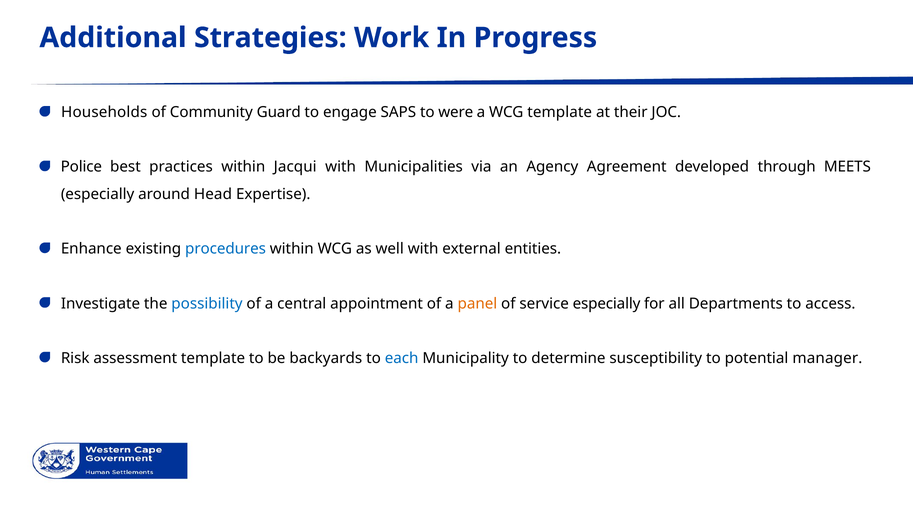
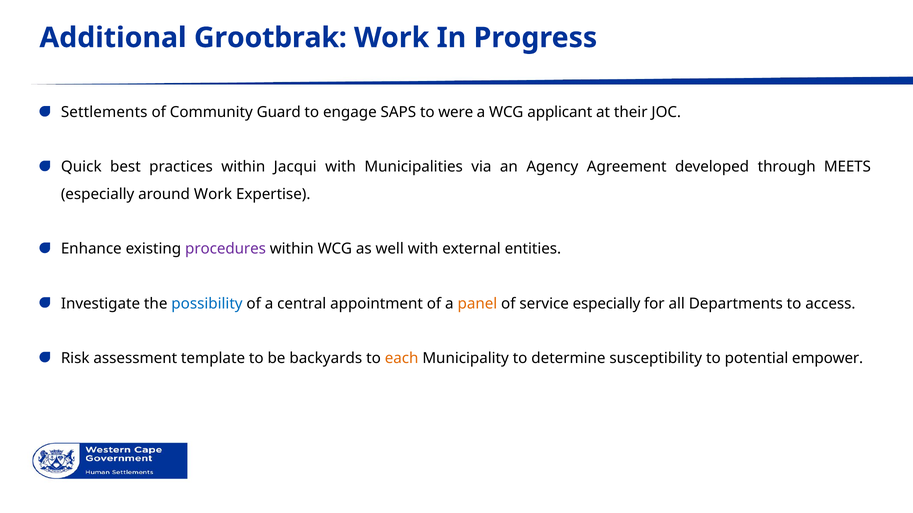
Strategies: Strategies -> Grootbrak (270, 38)
Households: Households -> Settlements (104, 112)
WCG template: template -> applicant (560, 112)
Police: Police -> Quick (81, 167)
around Head: Head -> Work (213, 194)
procedures colour: blue -> purple (226, 249)
each colour: blue -> orange (402, 358)
manager: manager -> empower (828, 358)
